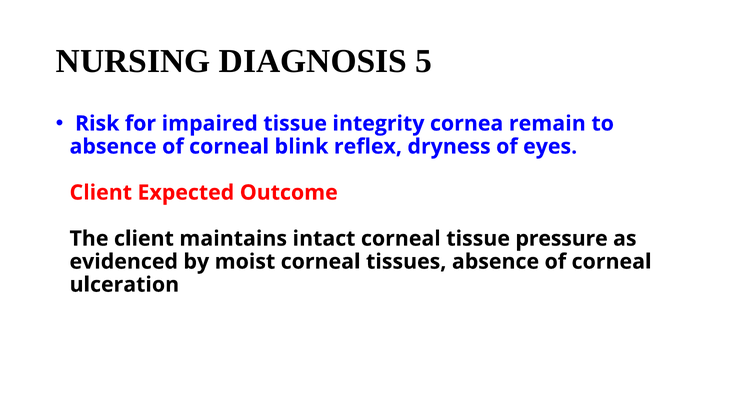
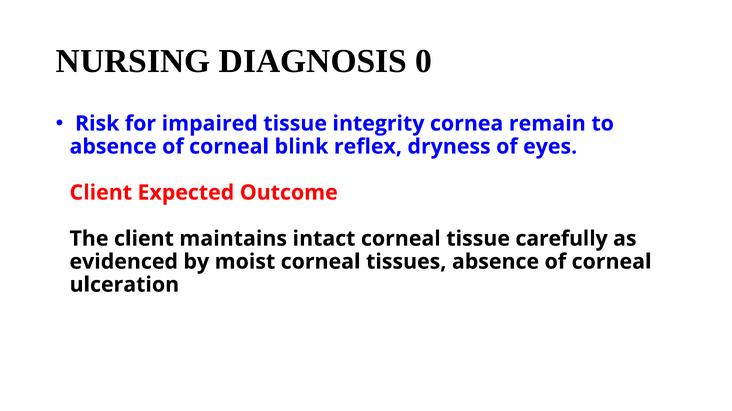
5: 5 -> 0 (424, 61)
pressure: pressure -> carefully (562, 239)
